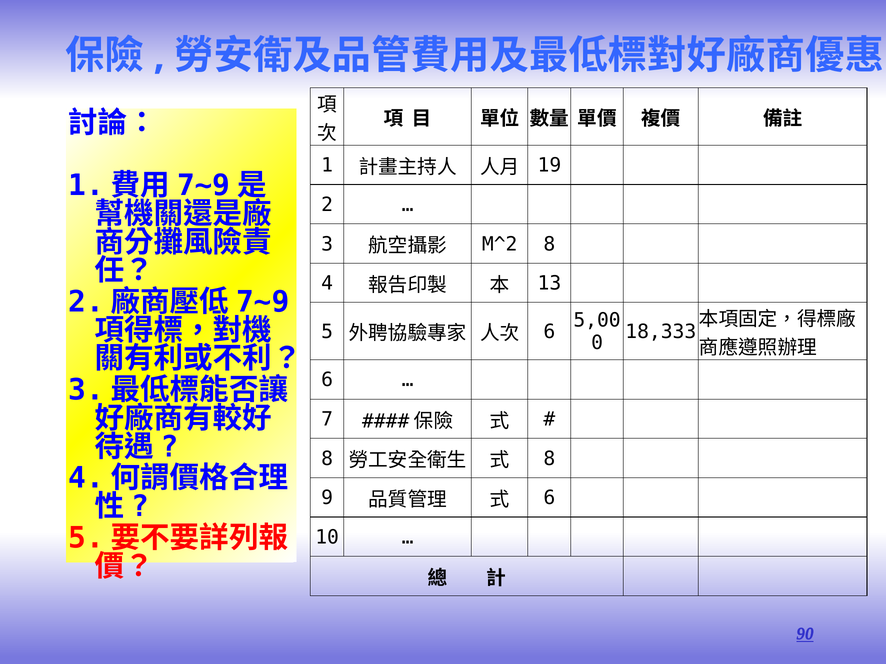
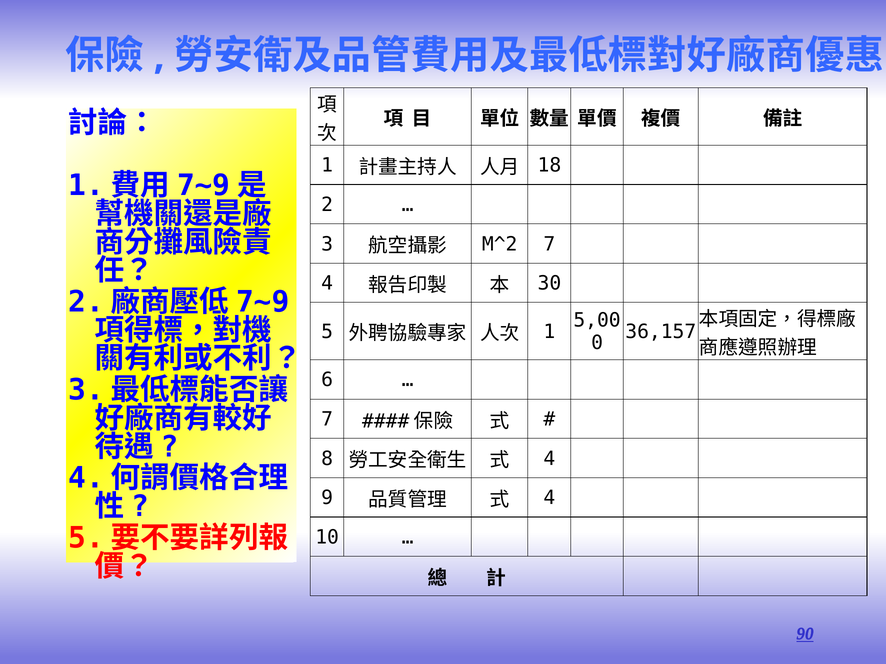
19: 19 -> 18 (549, 166)
M^2 8: 8 -> 7 (549, 244)
13: 13 -> 30 (549, 284)
6: 6 -> 1 (549, 332)
18,333: 18,333 -> 36,157 (661, 332)
8: 8 -> 4 (549, 459)
6: 6 -> 4 (549, 498)
